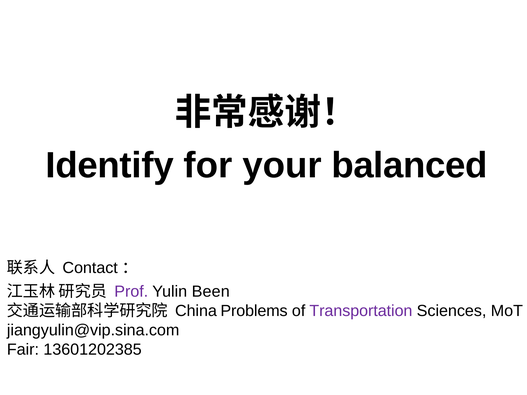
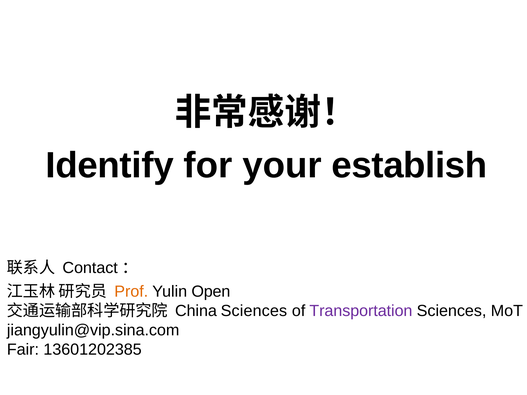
balanced: balanced -> establish (409, 166)
Prof colour: purple -> orange (131, 292)
Been: Been -> Open (211, 292)
China Problems: Problems -> Sciences (254, 311)
